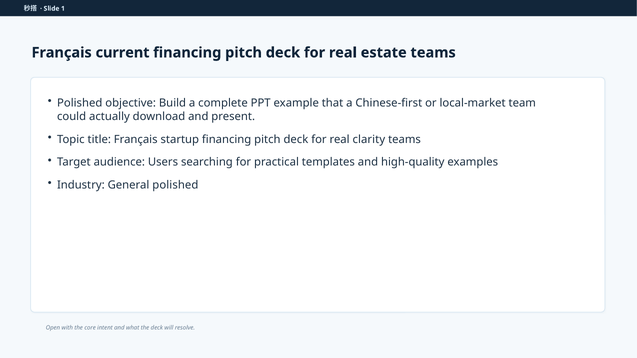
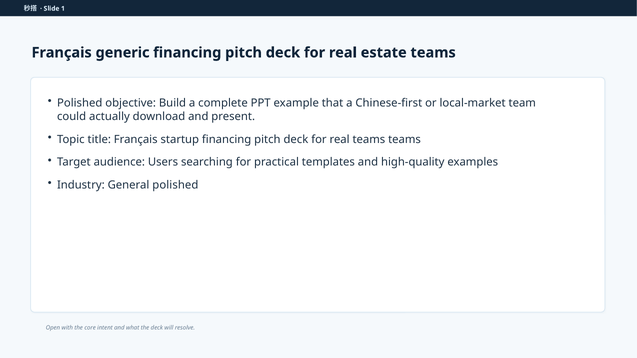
current: current -> generic (123, 53)
real clarity: clarity -> teams (369, 139)
